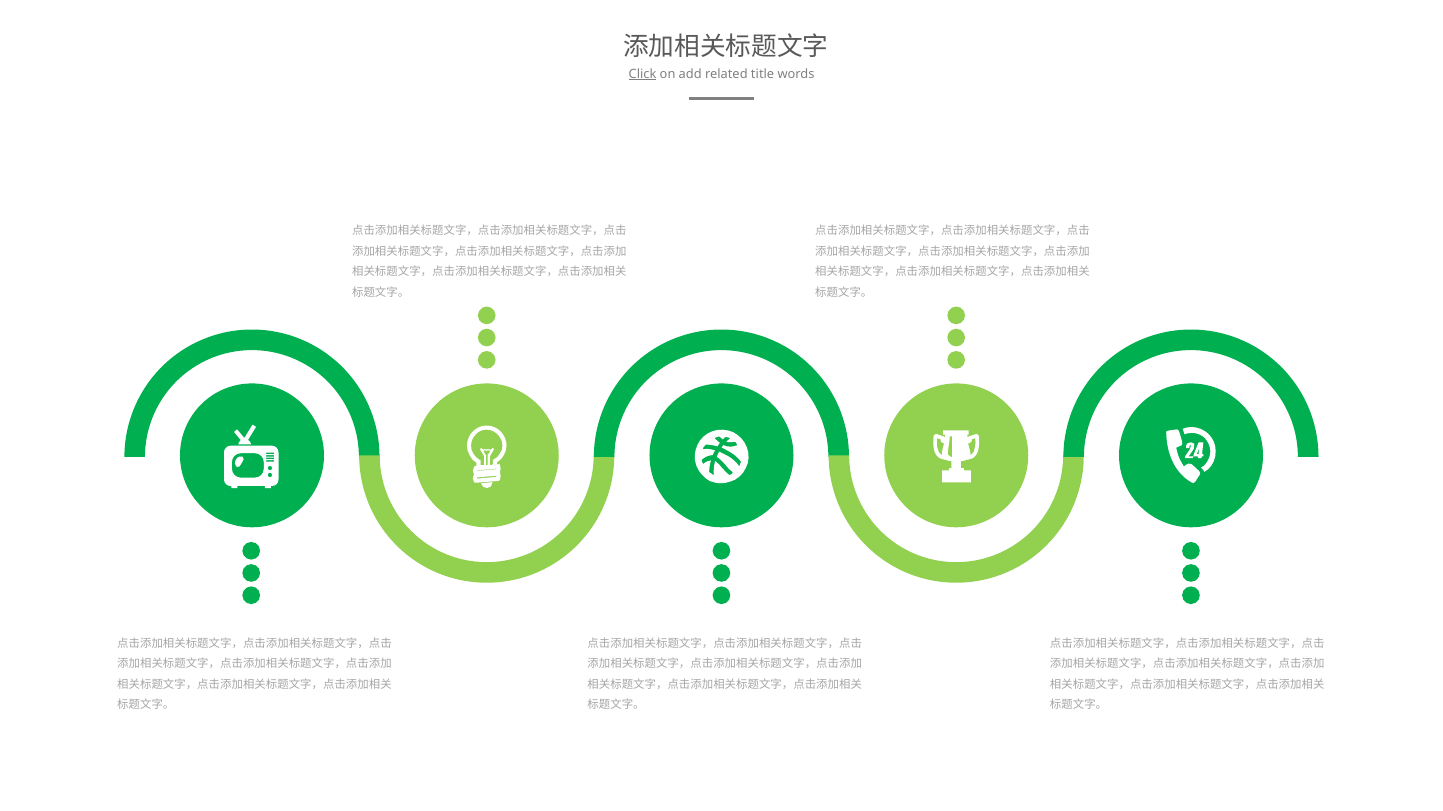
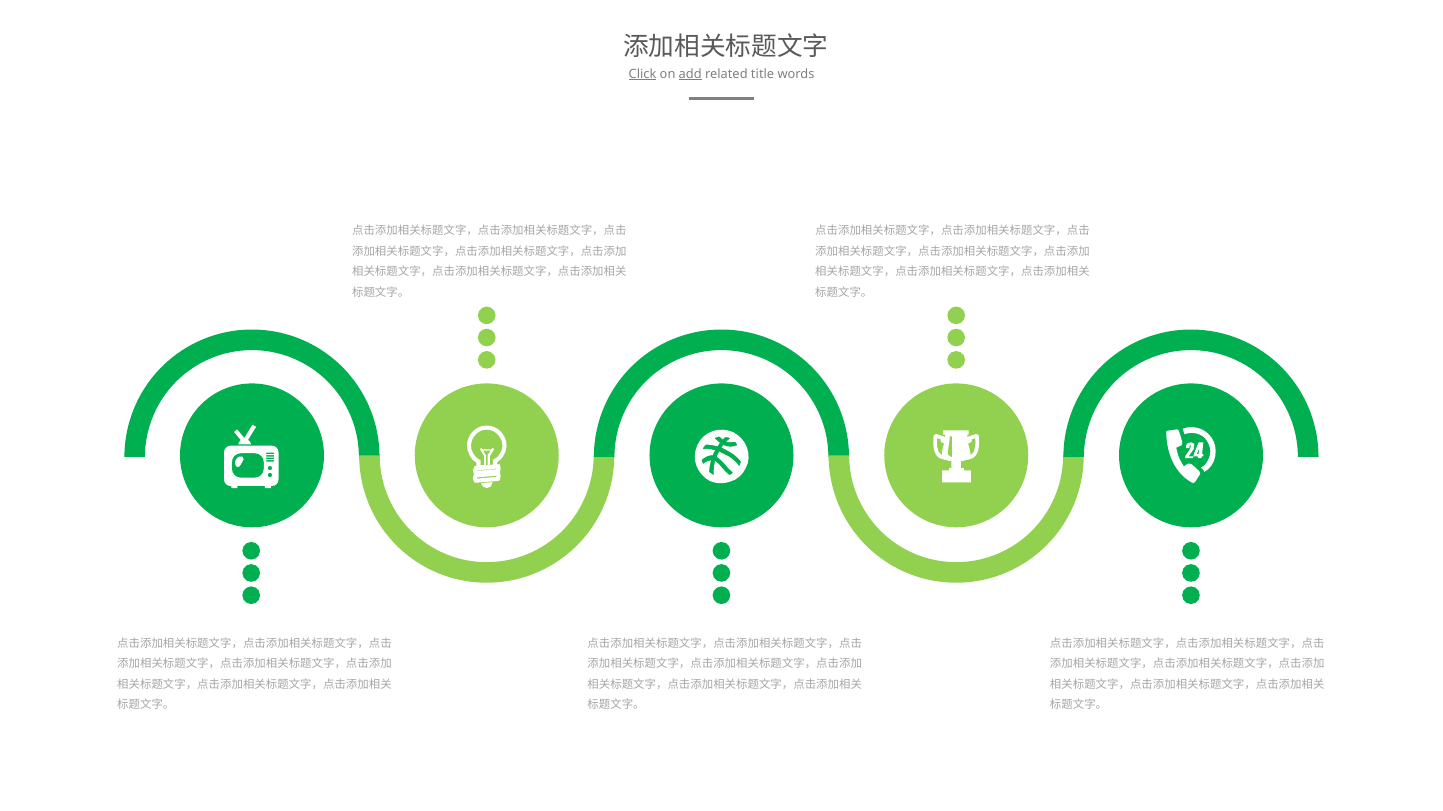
add underline: none -> present (690, 74)
